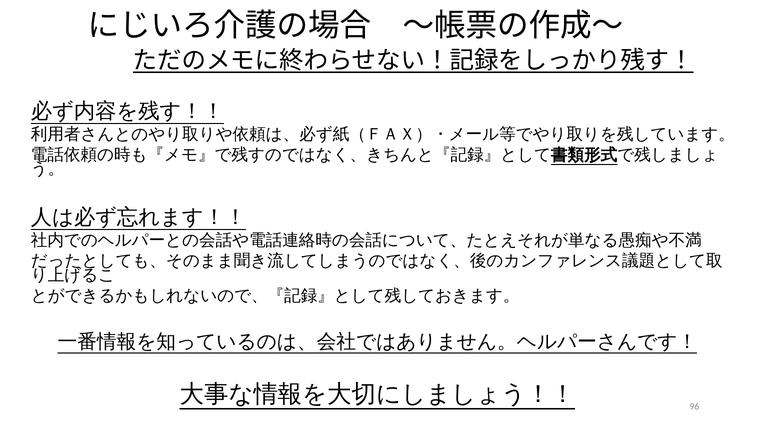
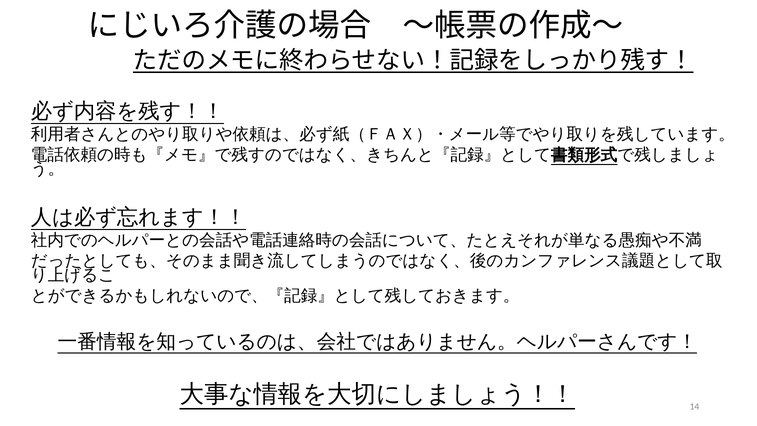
96: 96 -> 14 (694, 407)
